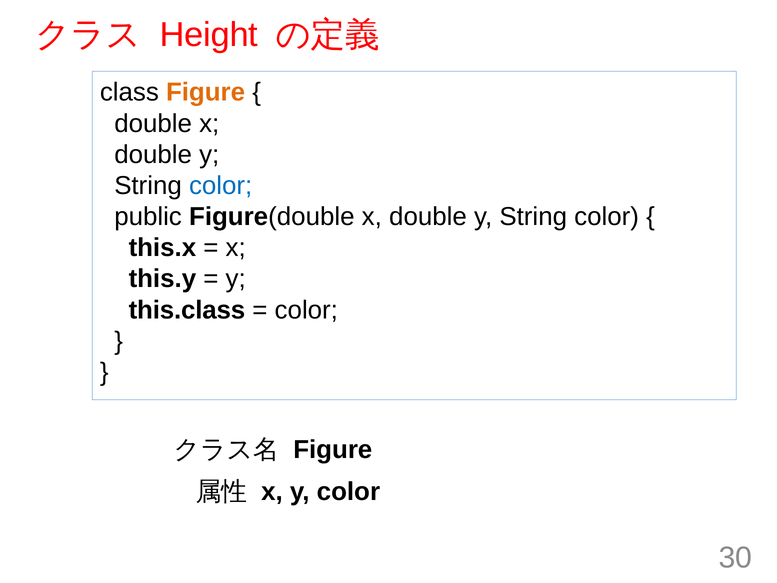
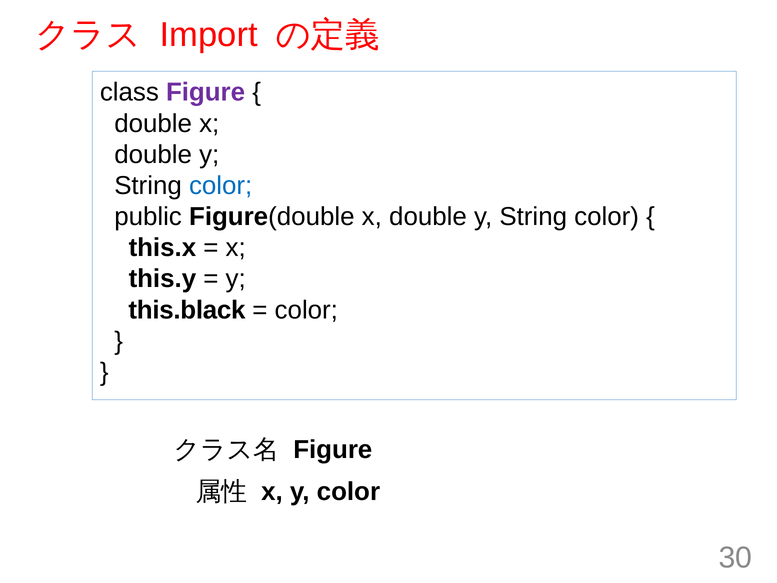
Height: Height -> Import (209, 35)
Figure colour: orange -> purple (206, 92)
this.class: this.class -> this.black (187, 310)
